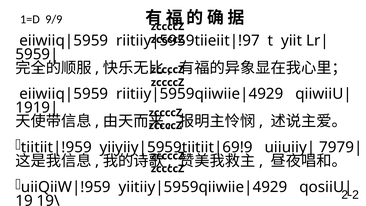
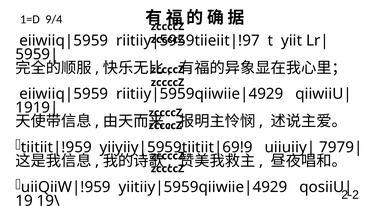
9/9: 9/9 -> 9/4 (54, 19)
